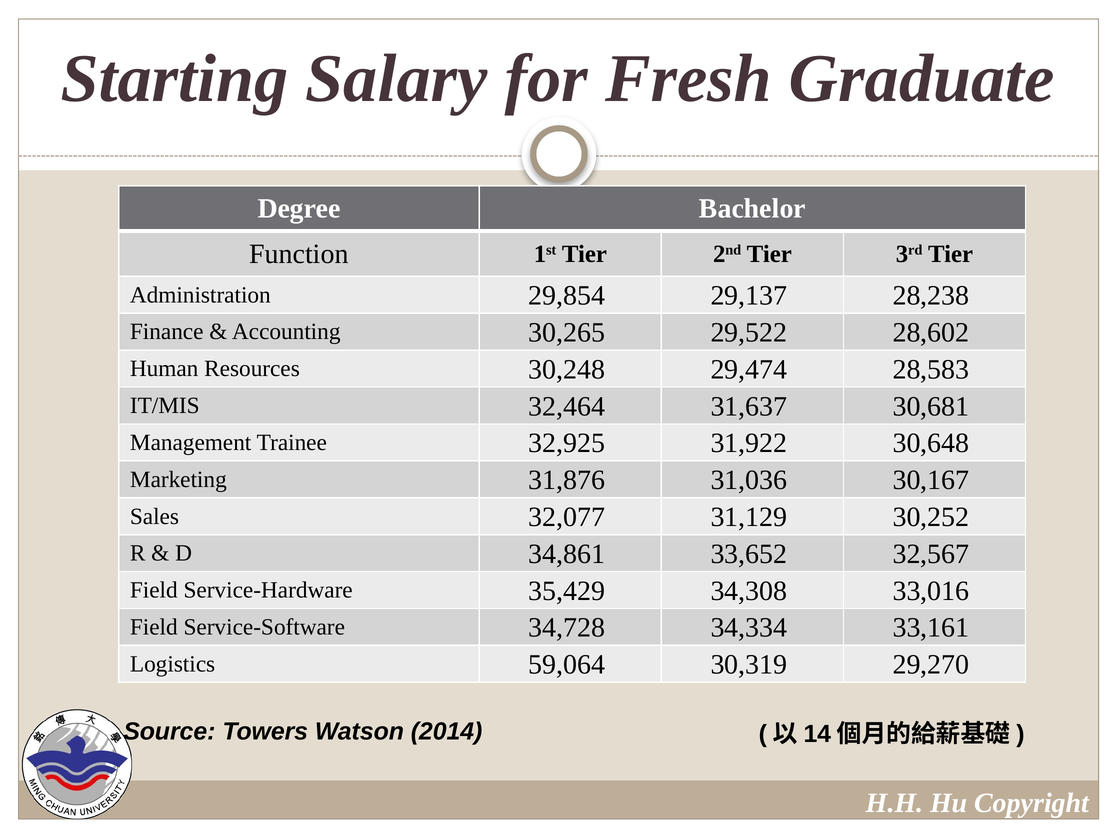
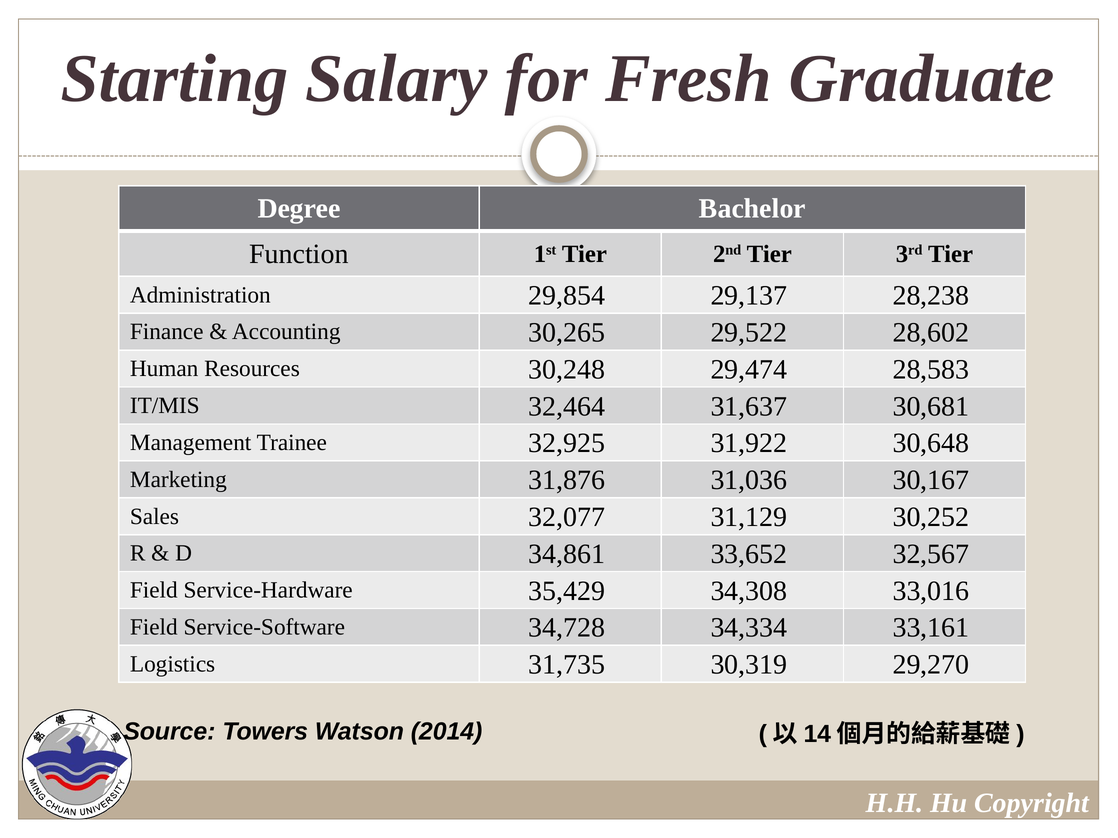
59,064: 59,064 -> 31,735 (567, 665)
